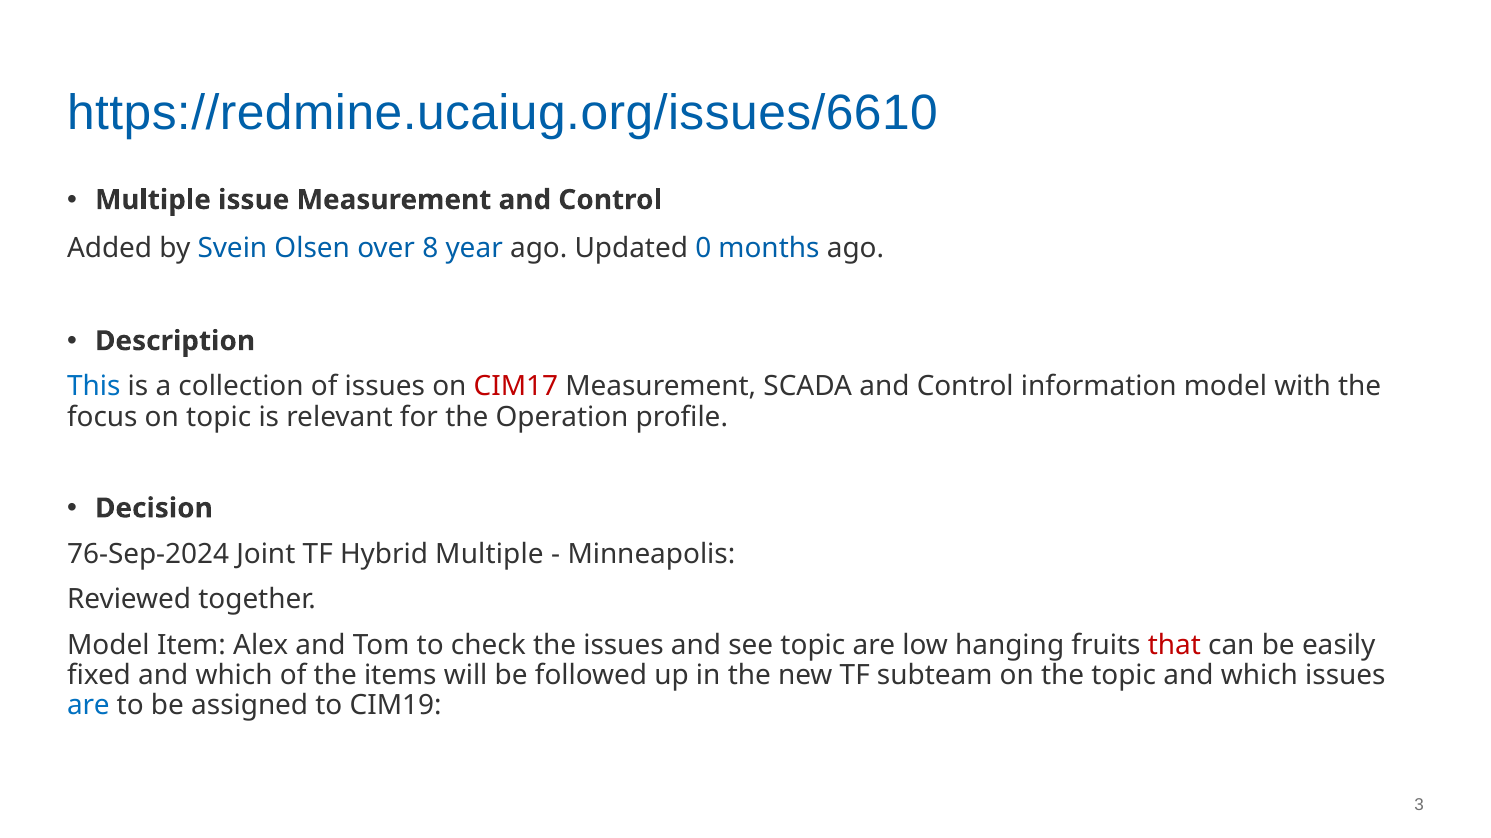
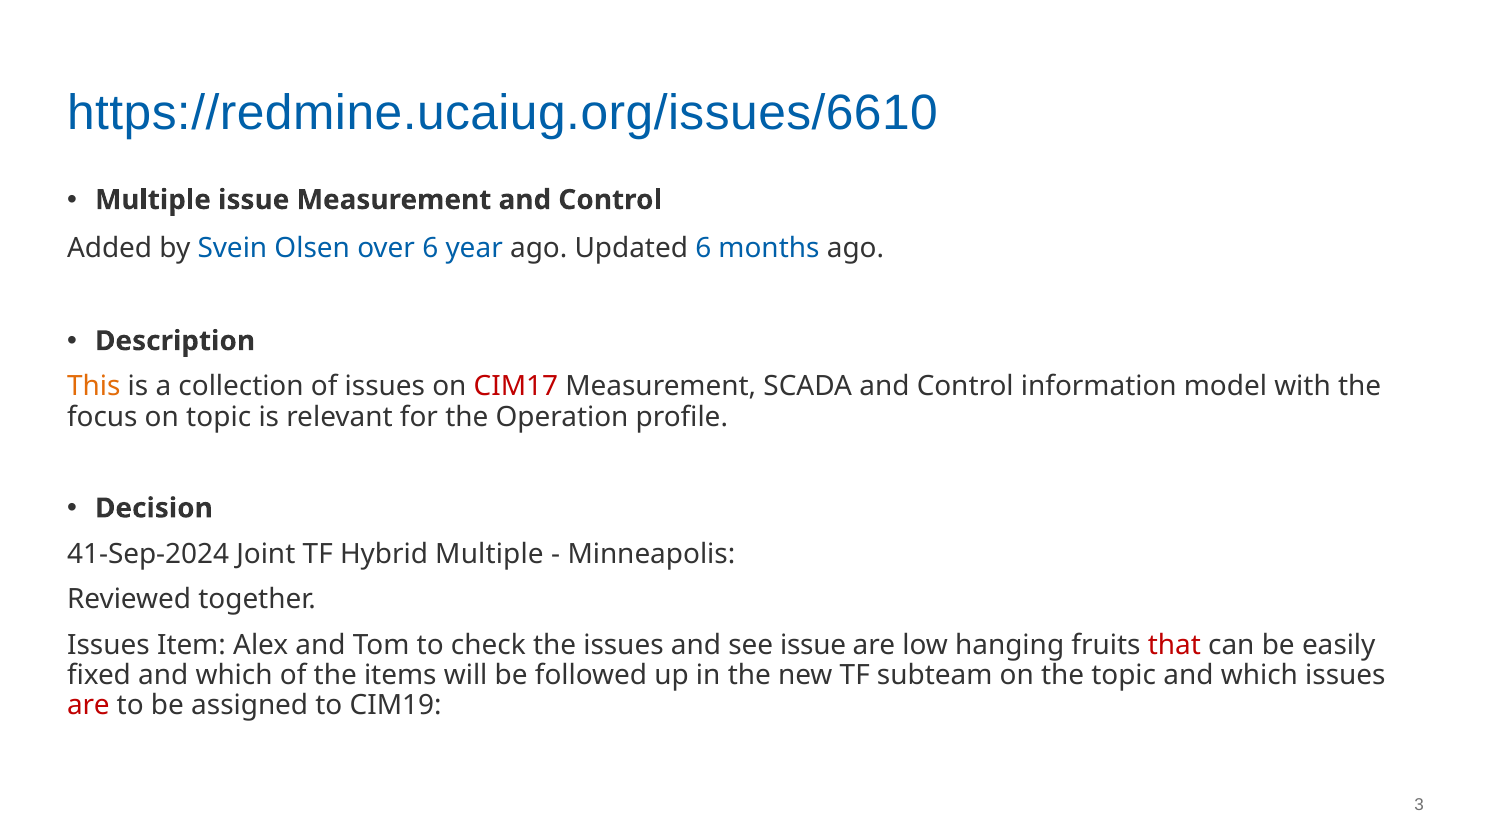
over 8: 8 -> 6 (430, 249)
Updated 0: 0 -> 6 (703, 249)
This colour: blue -> orange (94, 387)
76-Sep-2024: 76-Sep-2024 -> 41-Sep-2024 (148, 554)
Model: Model -> Issues (108, 646)
see topic: topic -> issue (813, 646)
are colour: blue -> red (88, 706)
